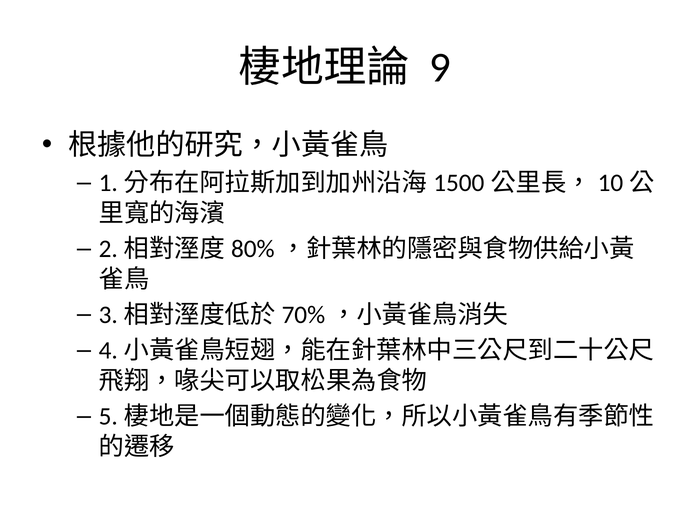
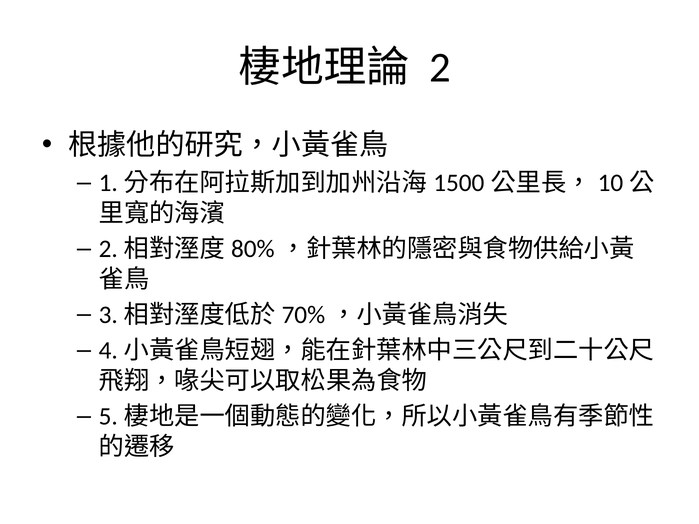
9: 9 -> 2 (440, 68)
